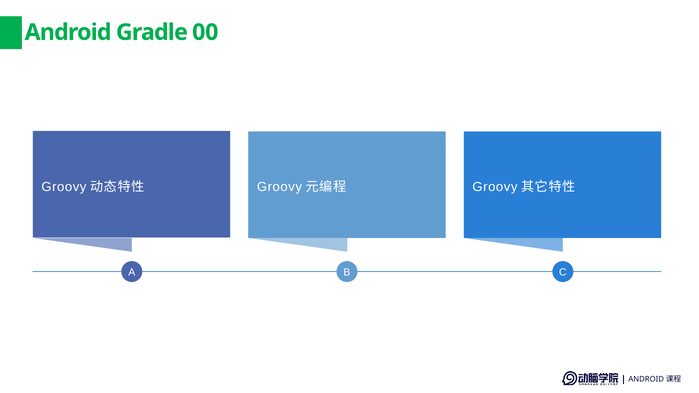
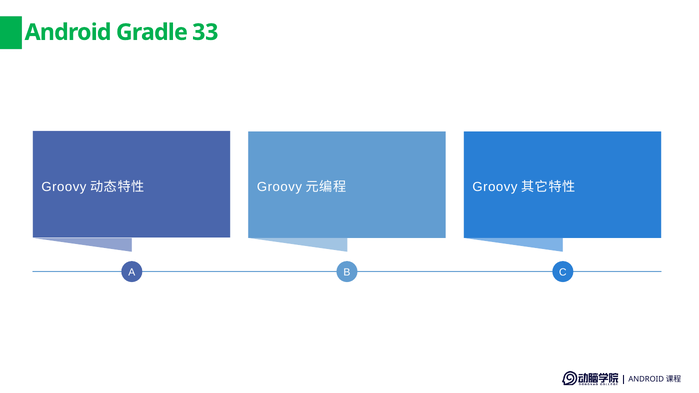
00: 00 -> 33 (205, 32)
